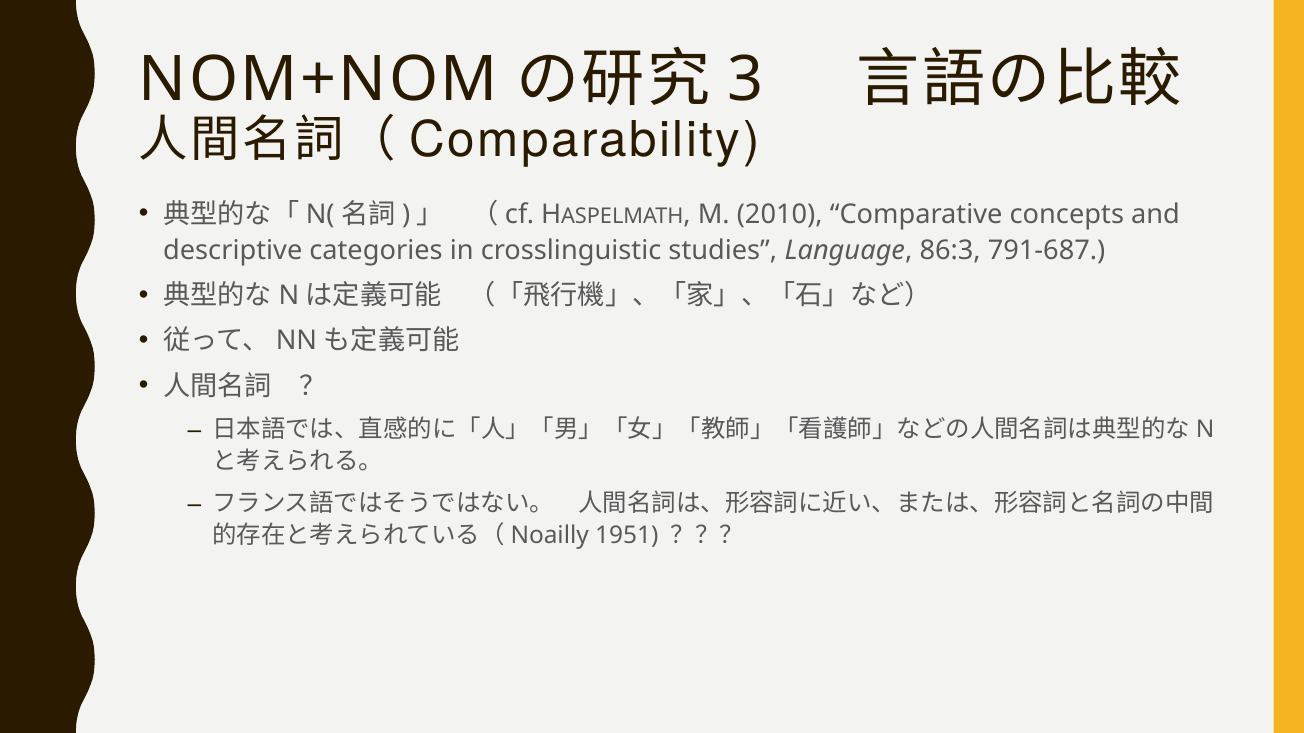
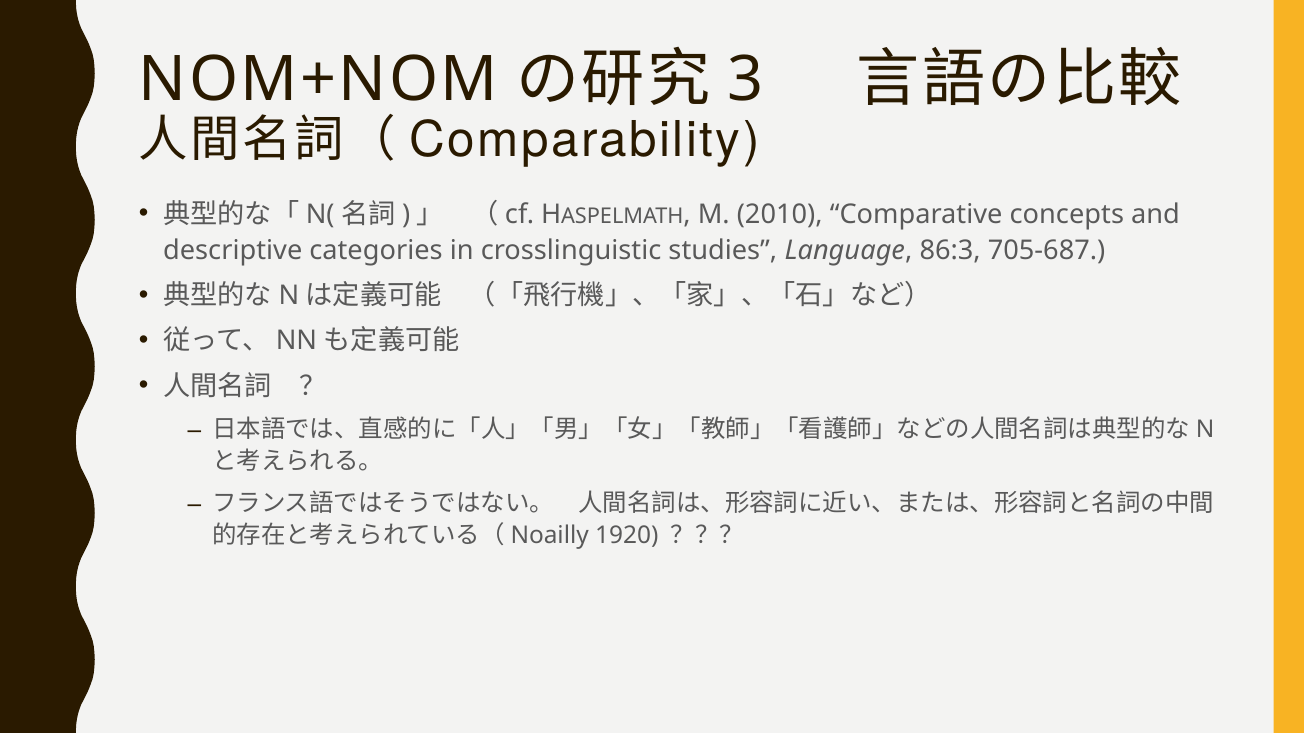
791‑687: 791‑687 -> 705‑687 (1047, 250)
1951: 1951 -> 1920 (627, 536)
